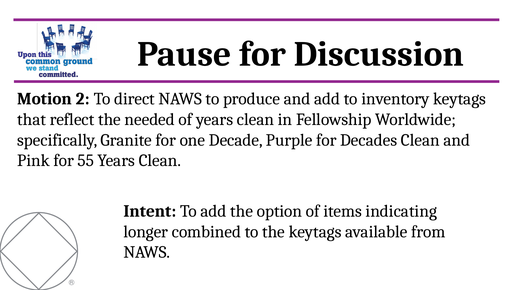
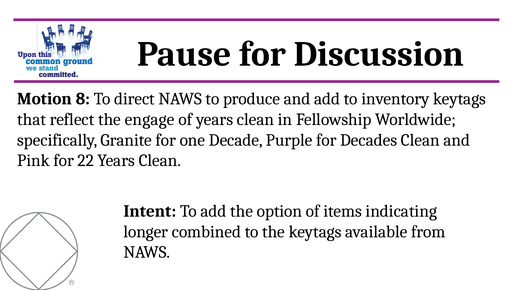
2: 2 -> 8 (83, 99)
needed: needed -> engage (150, 119)
55: 55 -> 22 (86, 161)
